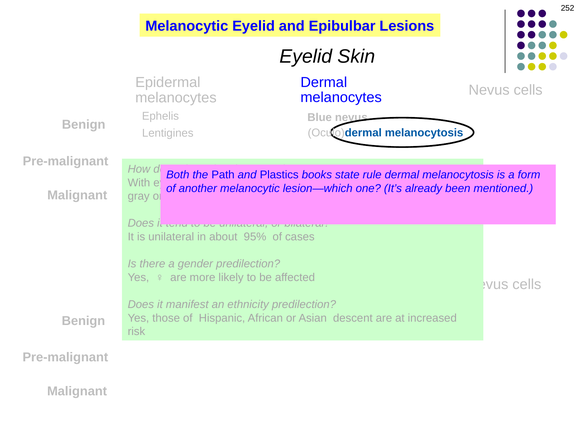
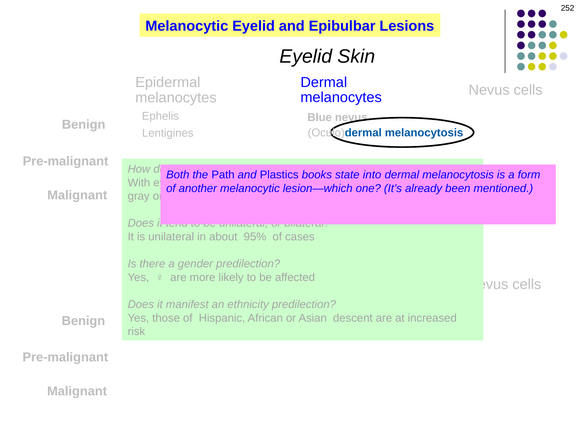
rule: rule -> into (372, 175)
